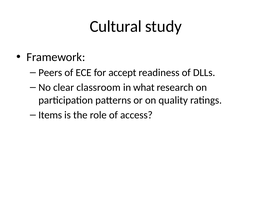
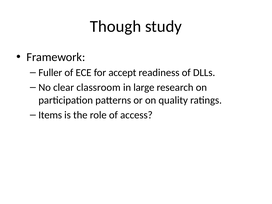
Cultural: Cultural -> Though (116, 26)
Peers: Peers -> Fuller (50, 73)
what: what -> large (144, 87)
